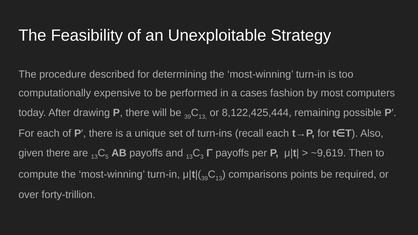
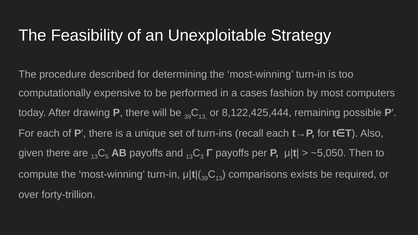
~9,619: ~9,619 -> ~5,050 (328, 153)
points: points -> exists (304, 174)
